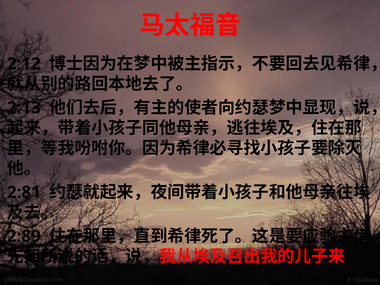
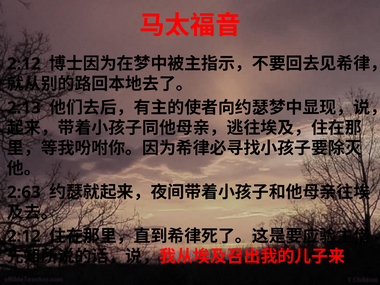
2:81: 2:81 -> 2:63 (24, 192)
2:89: 2:89 -> 2:12 (24, 236)
